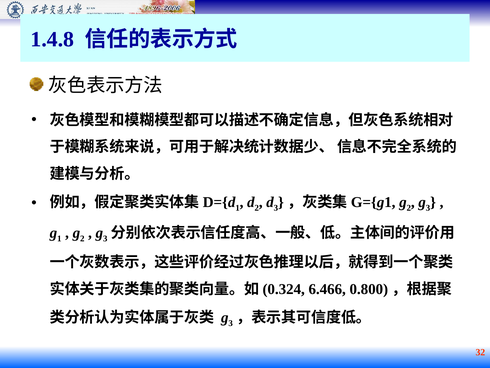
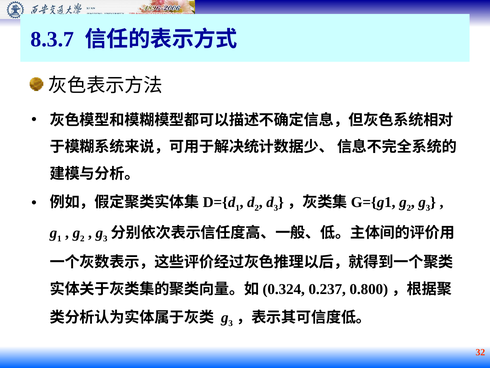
1.4.8: 1.4.8 -> 8.3.7 (52, 39)
6.466: 6.466 -> 0.237 (327, 289)
